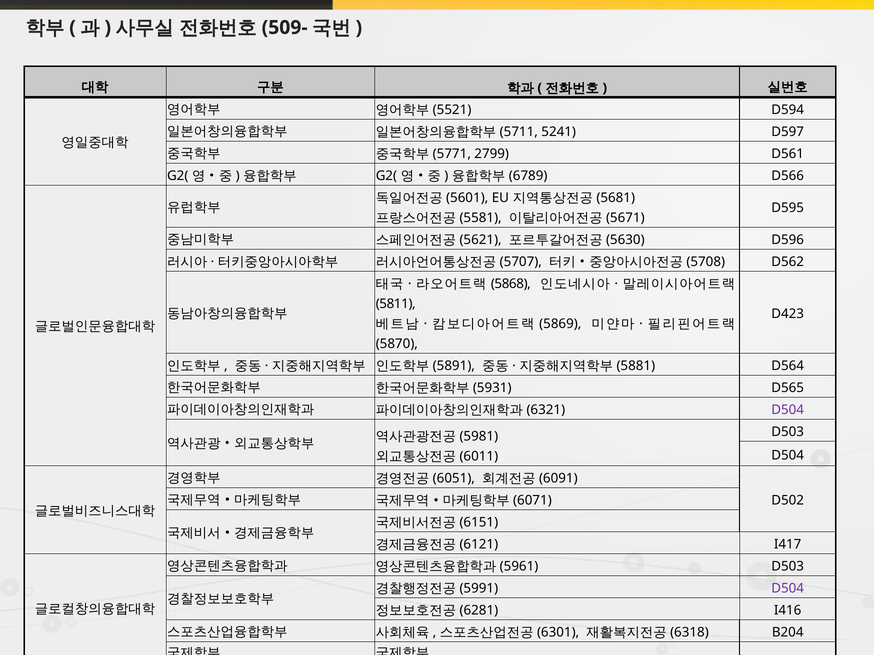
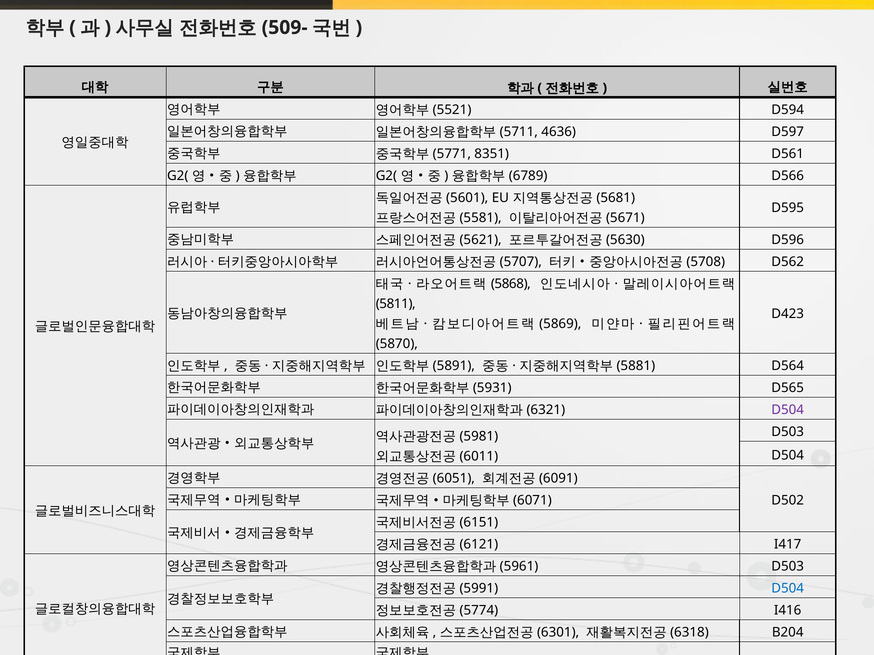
5241: 5241 -> 4636 (559, 132)
2799: 2799 -> 8351 (492, 154)
D504 colour: purple -> blue (788, 589)
6281: 6281 -> 5774 (479, 611)
